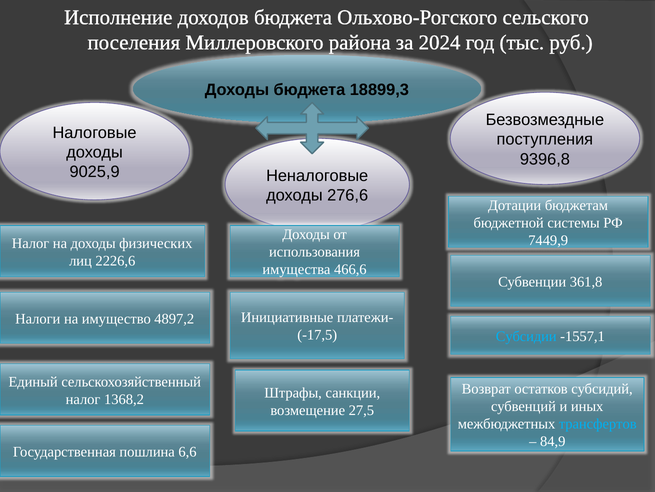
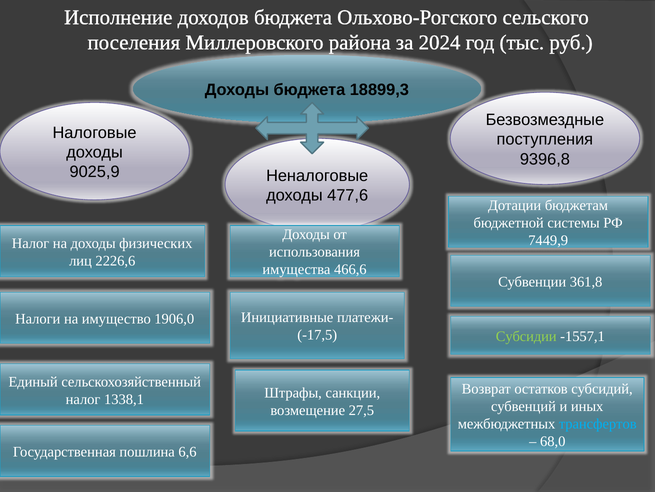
276,6: 276,6 -> 477,6 (348, 195)
4897,2: 4897,2 -> 1906,0 (174, 318)
Субсидии colour: light blue -> light green (526, 336)
1368,2: 1368,2 -> 1338,1 (124, 399)
84,9: 84,9 -> 68,0 (553, 441)
